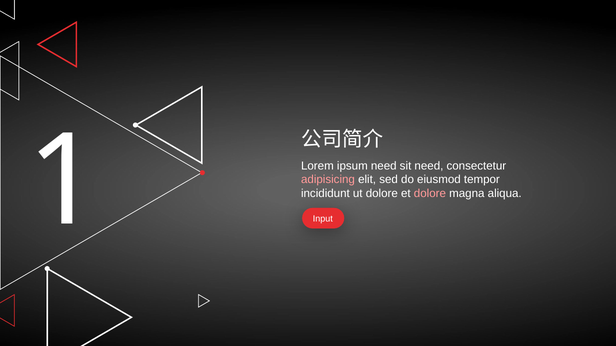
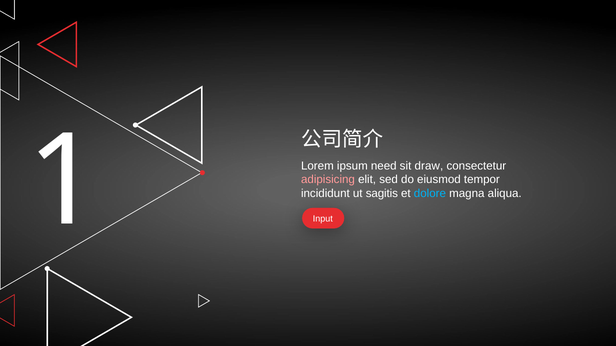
sit need: need -> draw (429, 166)
dolore: dolore -> sagitis (382, 194)
dolore colour: pink -> light blue (430, 194)
